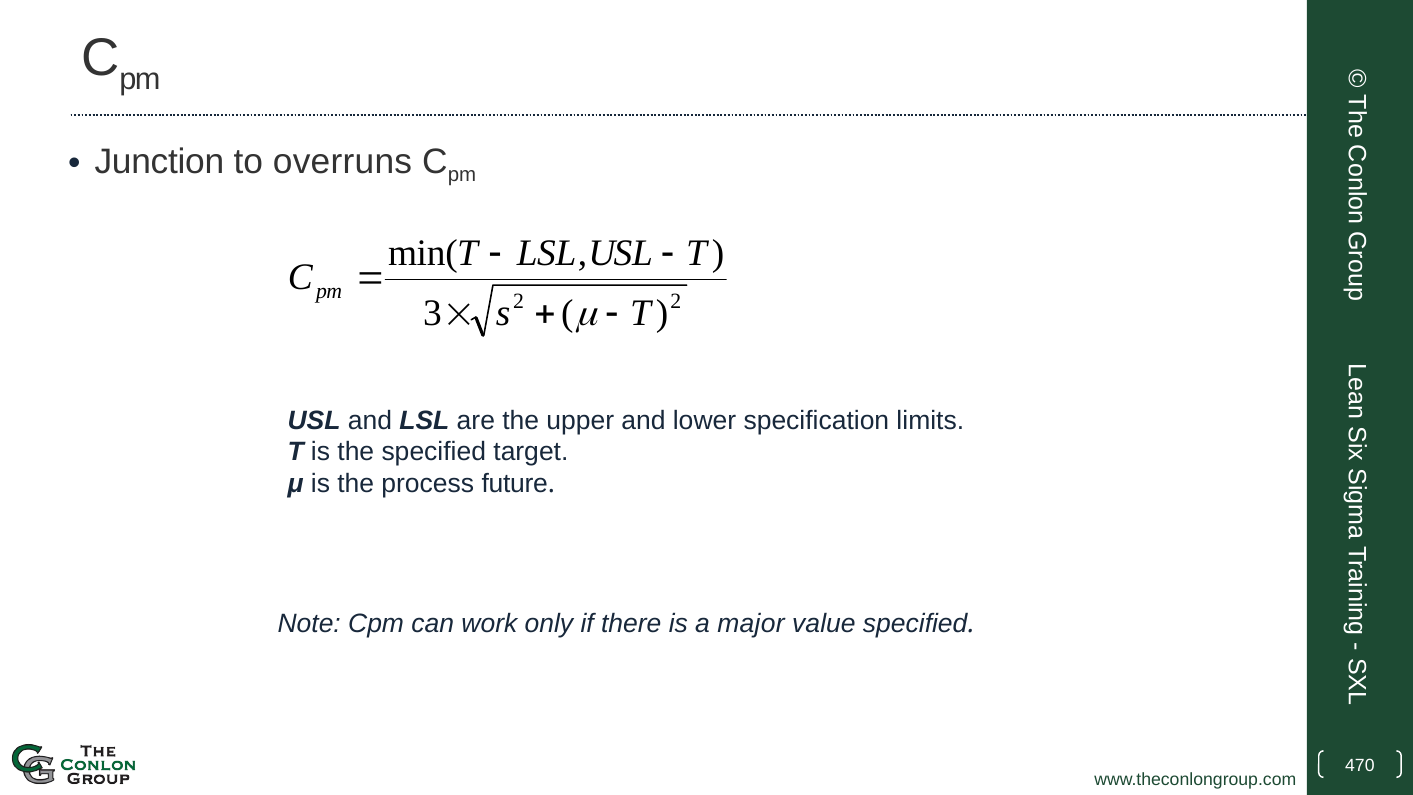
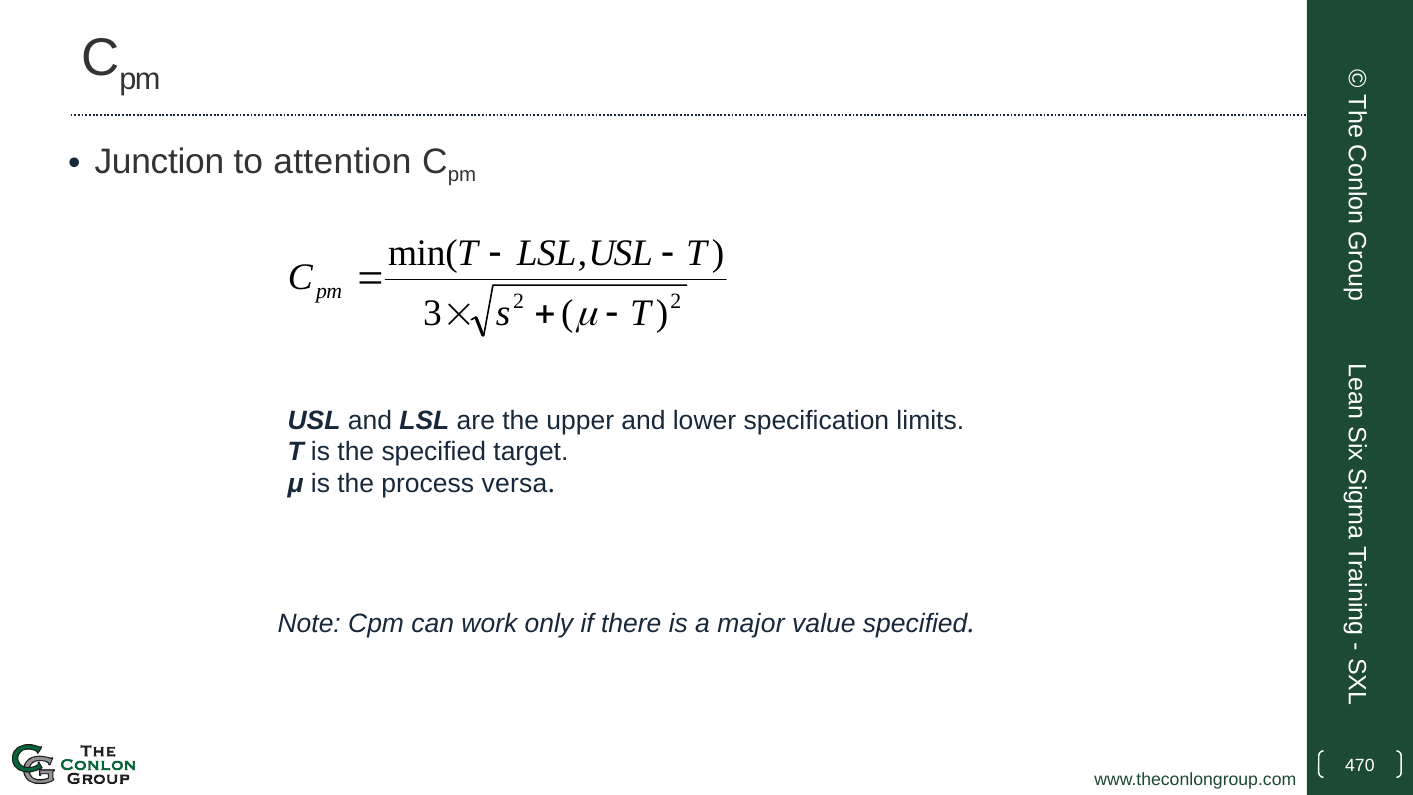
overruns: overruns -> attention (342, 161)
future: future -> versa (514, 484)
